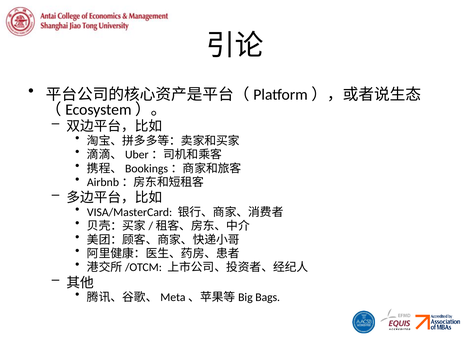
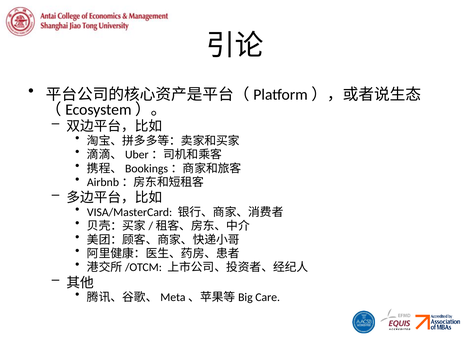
Bags: Bags -> Care (268, 297)
